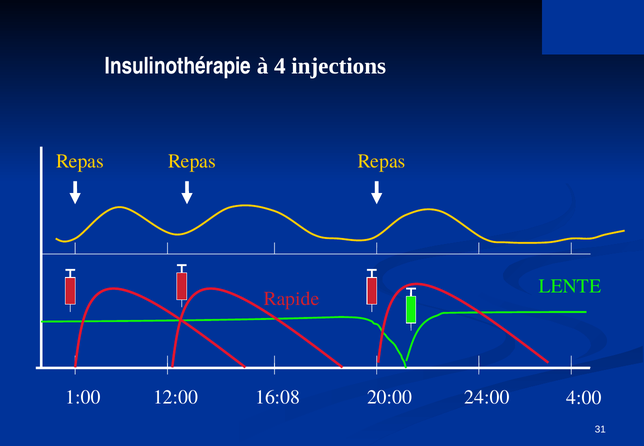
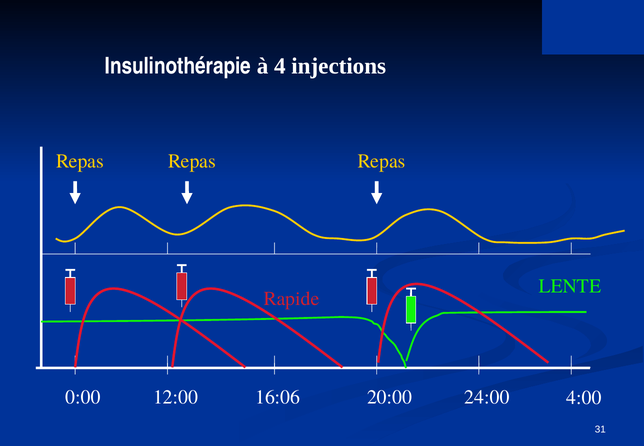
1:00: 1:00 -> 0:00 (83, 397)
16:08: 16:08 -> 16:06 (278, 397)
